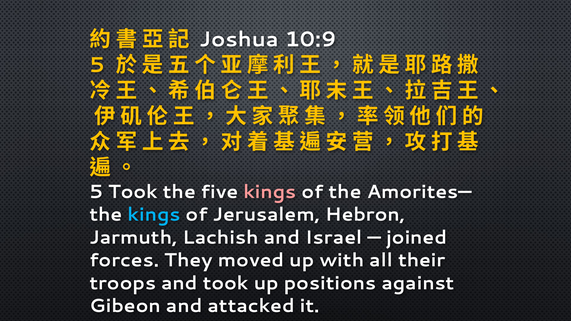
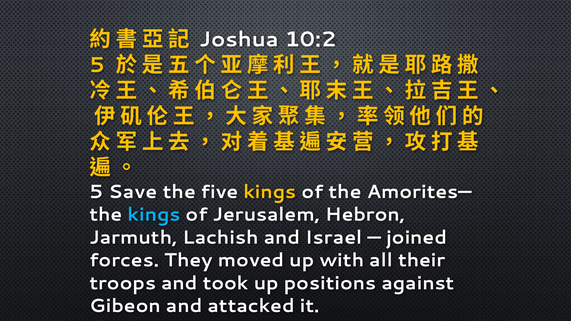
10:9: 10:9 -> 10:2 (311, 39)
5 Took: Took -> Save (133, 192)
kings colour: pink -> yellow (270, 192)
